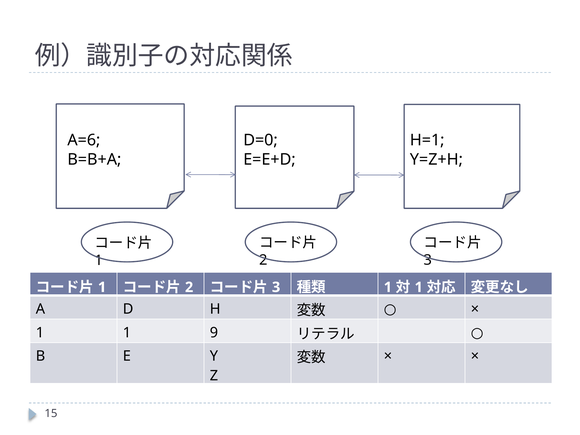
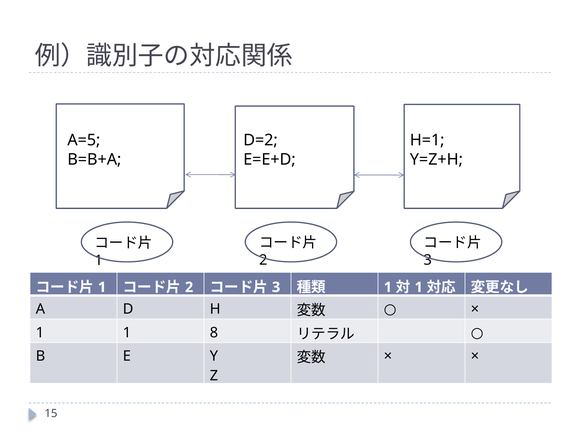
A=6: A=6 -> A=5 (84, 140)
D=0: D=0 -> D=2 (261, 140)
9: 9 -> 8 (214, 333)
